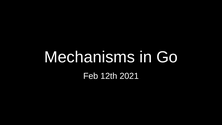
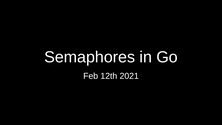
Mechanisms: Mechanisms -> Semaphores (90, 57)
